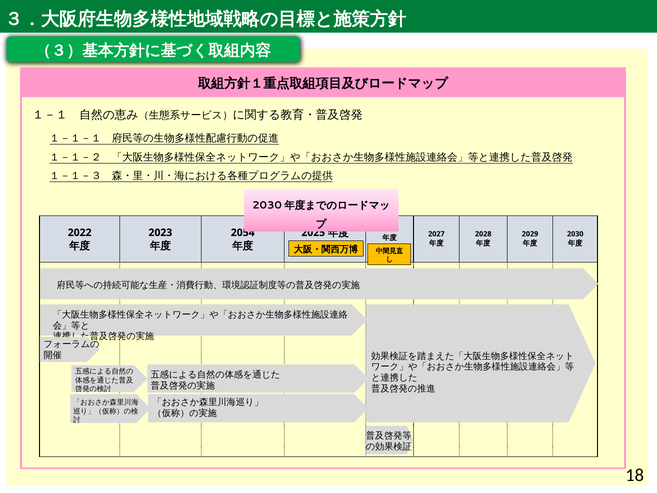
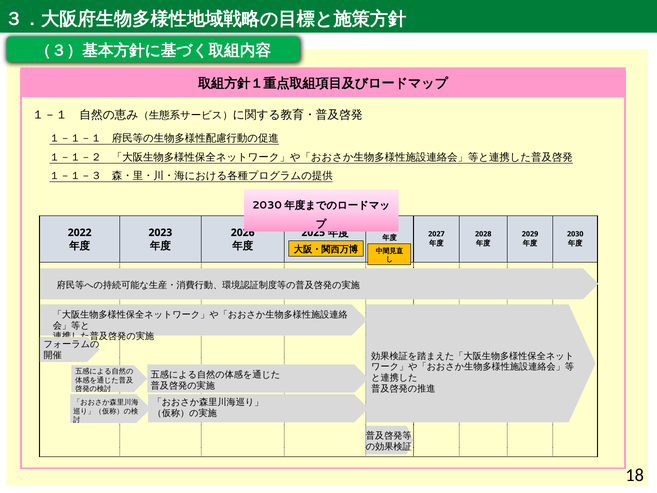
2054: 2054 -> 2026 (243, 232)
